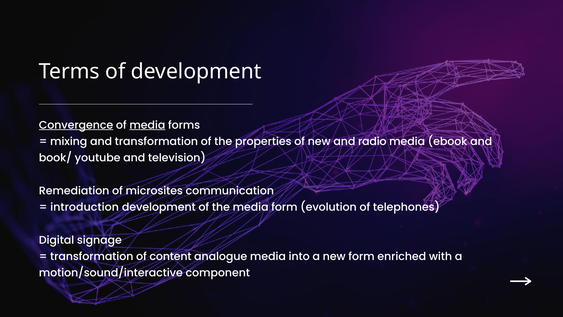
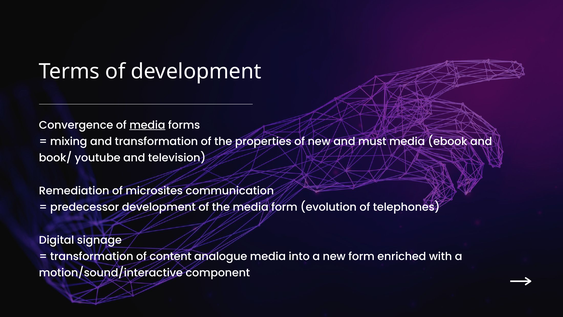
Convergence underline: present -> none (76, 125)
radio: radio -> must (372, 141)
introduction: introduction -> predecessor (85, 207)
